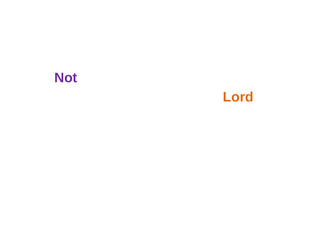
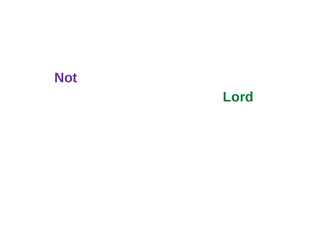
Lord colour: orange -> green (238, 97)
